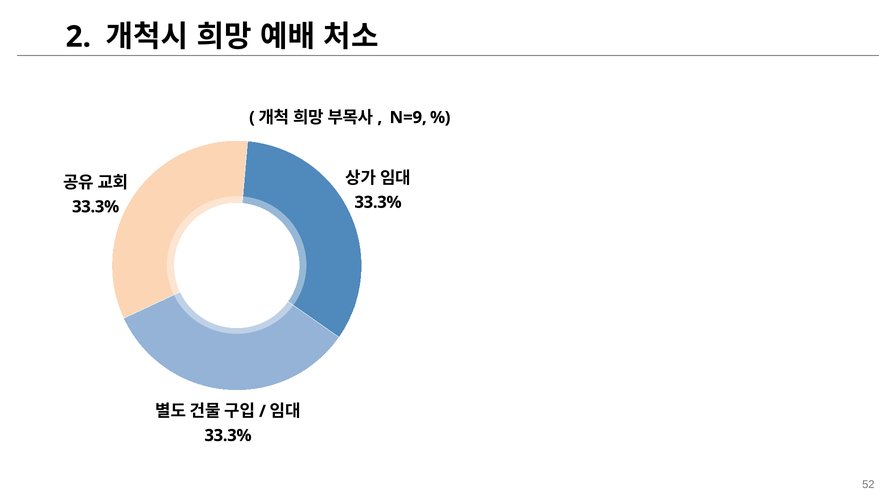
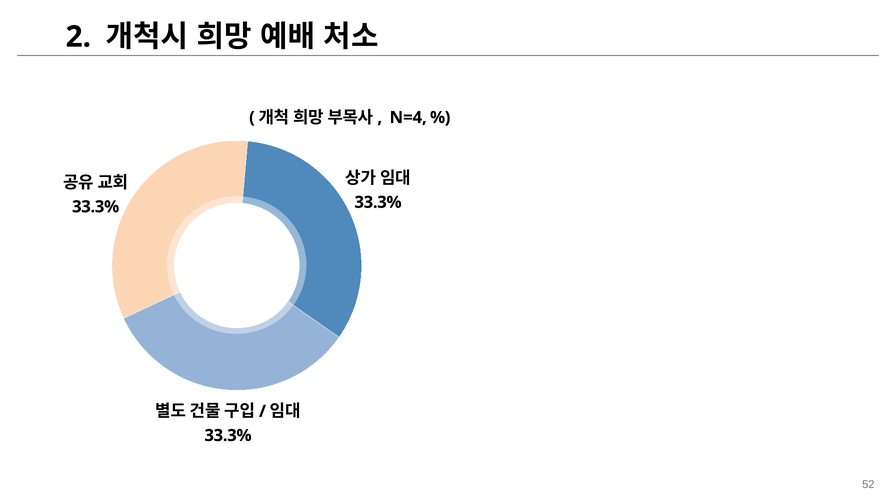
N=9: N=9 -> N=4 (408, 117)
